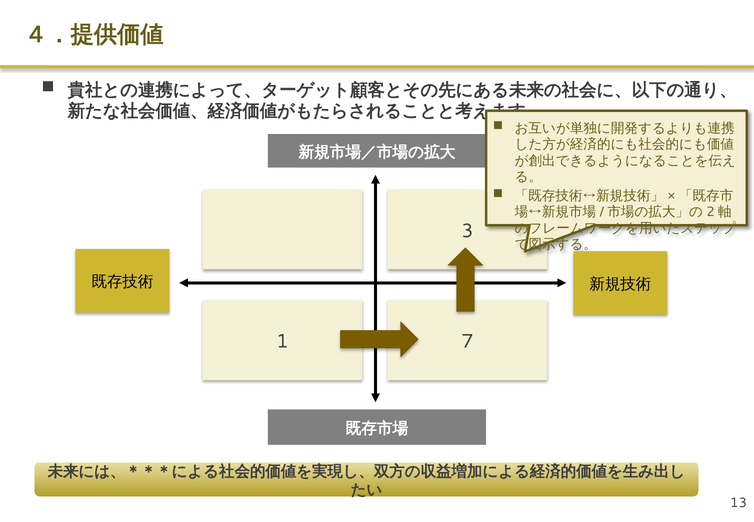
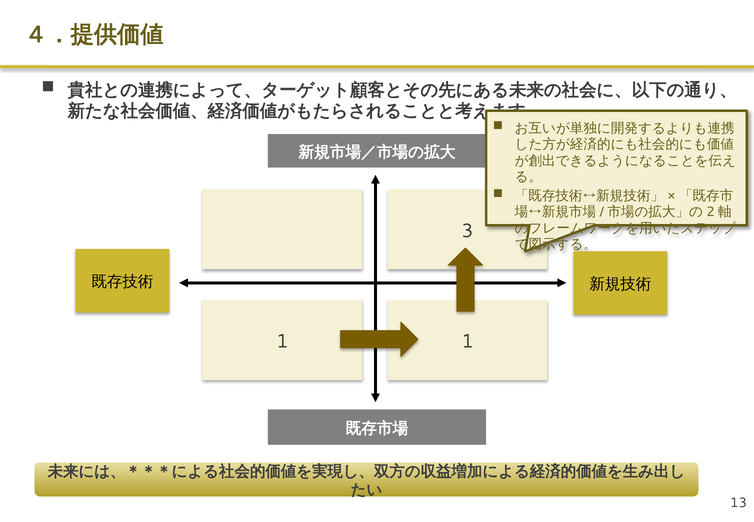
1 7: 7 -> 1 (467, 342)
